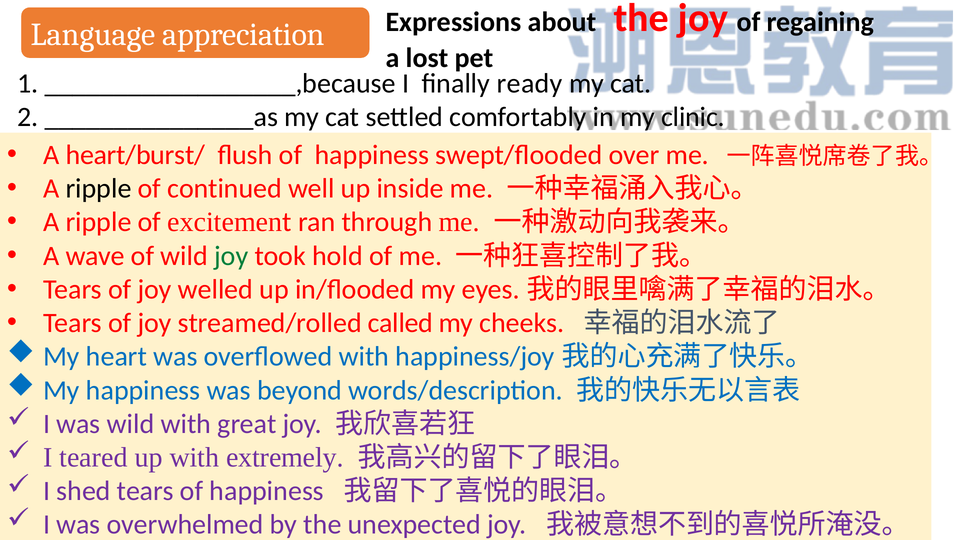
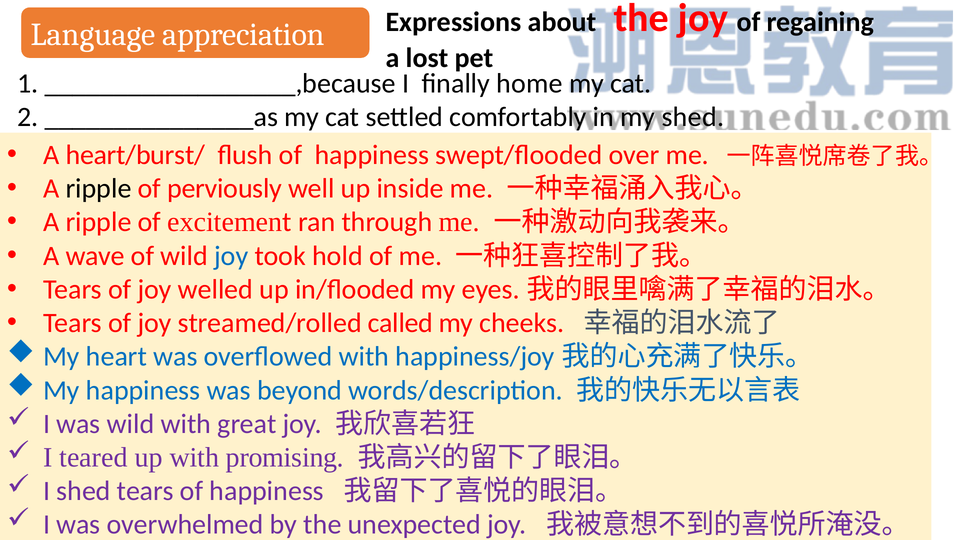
ready: ready -> home (530, 83)
my clinic: clinic -> shed (693, 117)
continued: continued -> perviously (225, 189)
joy colour: green -> blue (231, 256)
extremely: extremely -> promising (285, 458)
